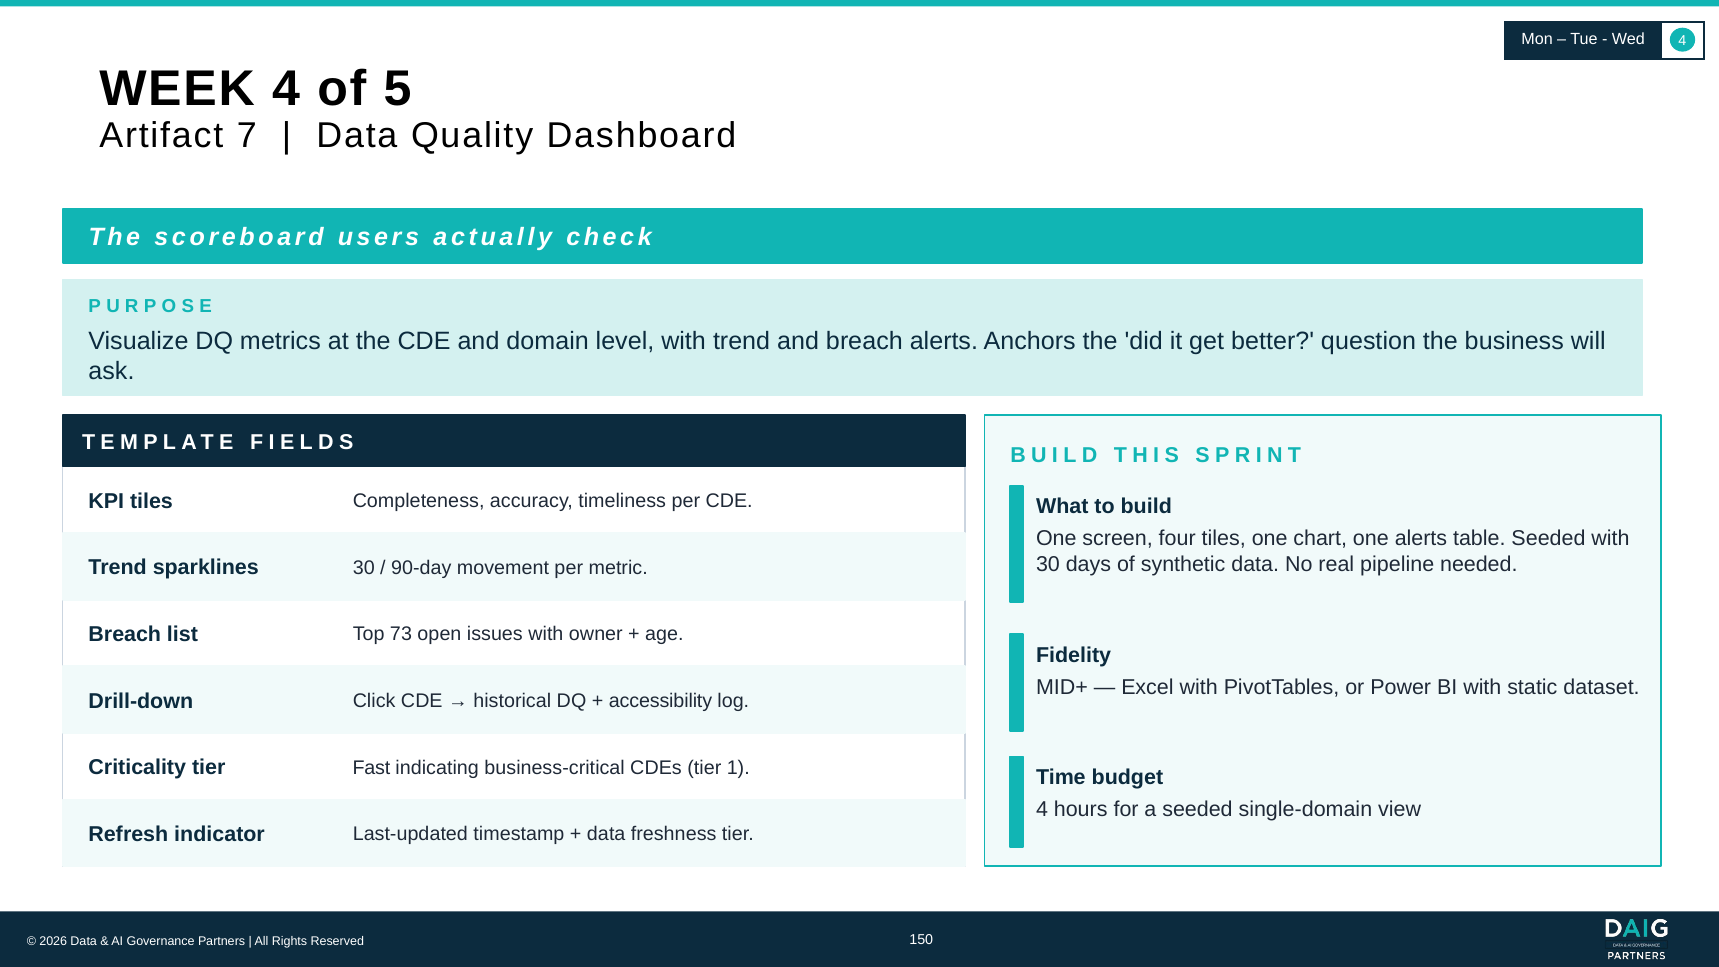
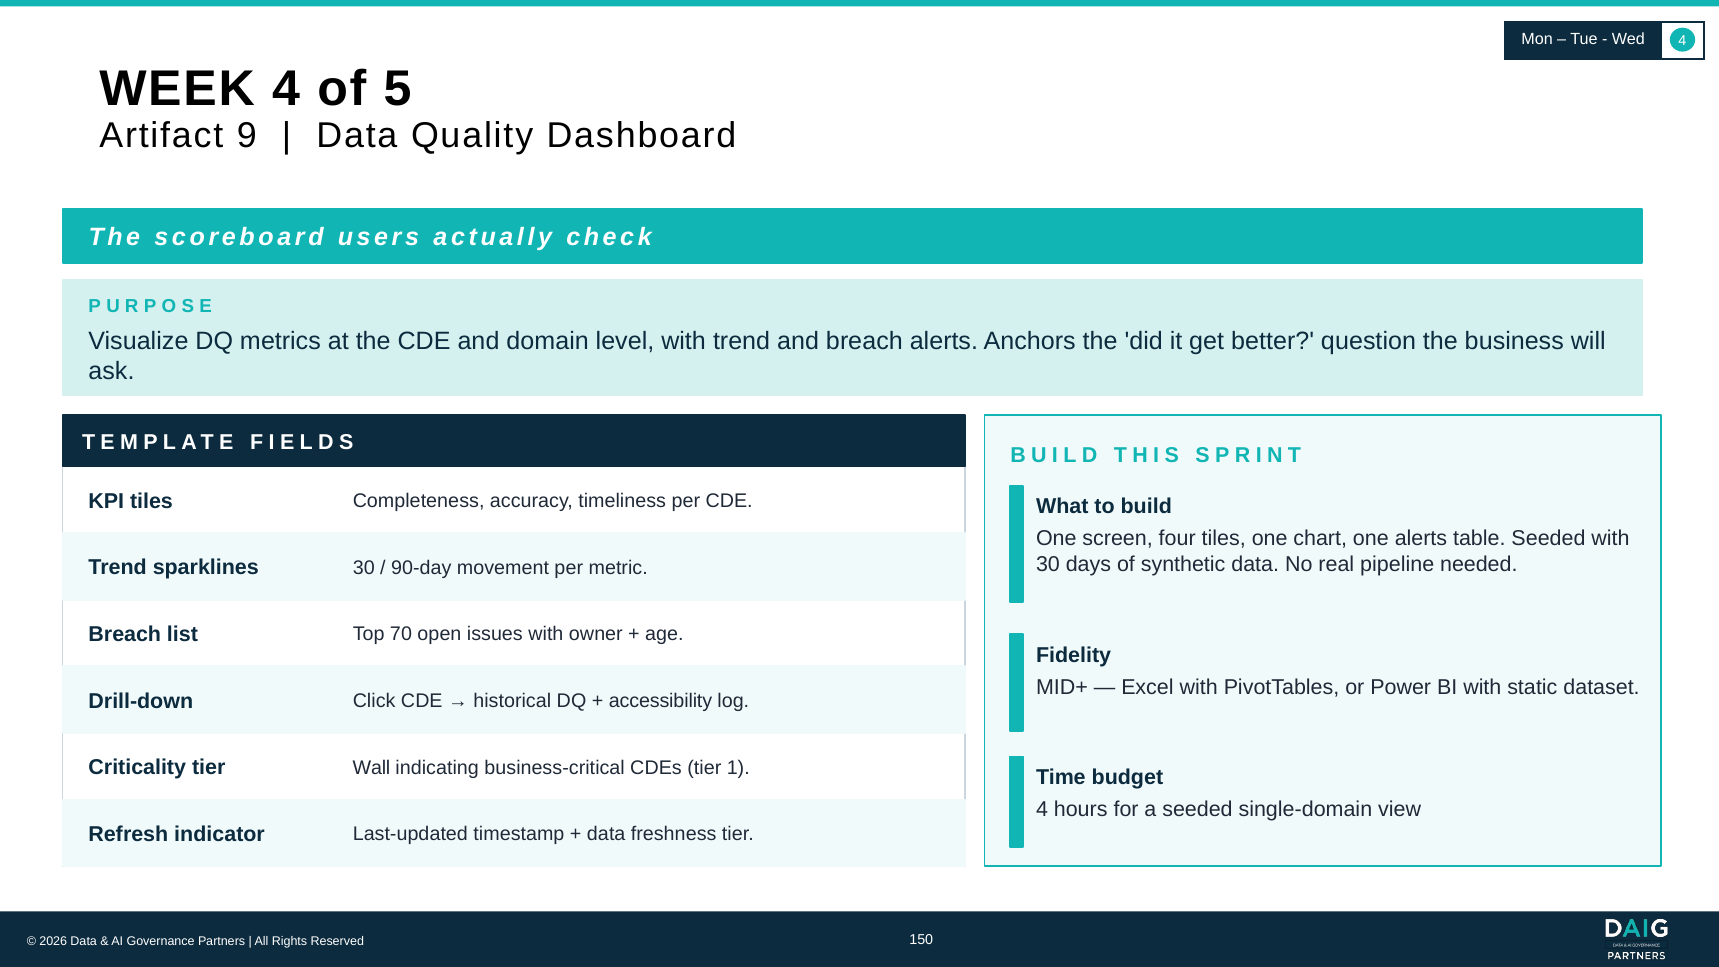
7: 7 -> 9 (247, 135)
73: 73 -> 70 (401, 634)
Fast: Fast -> Wall (371, 768)
